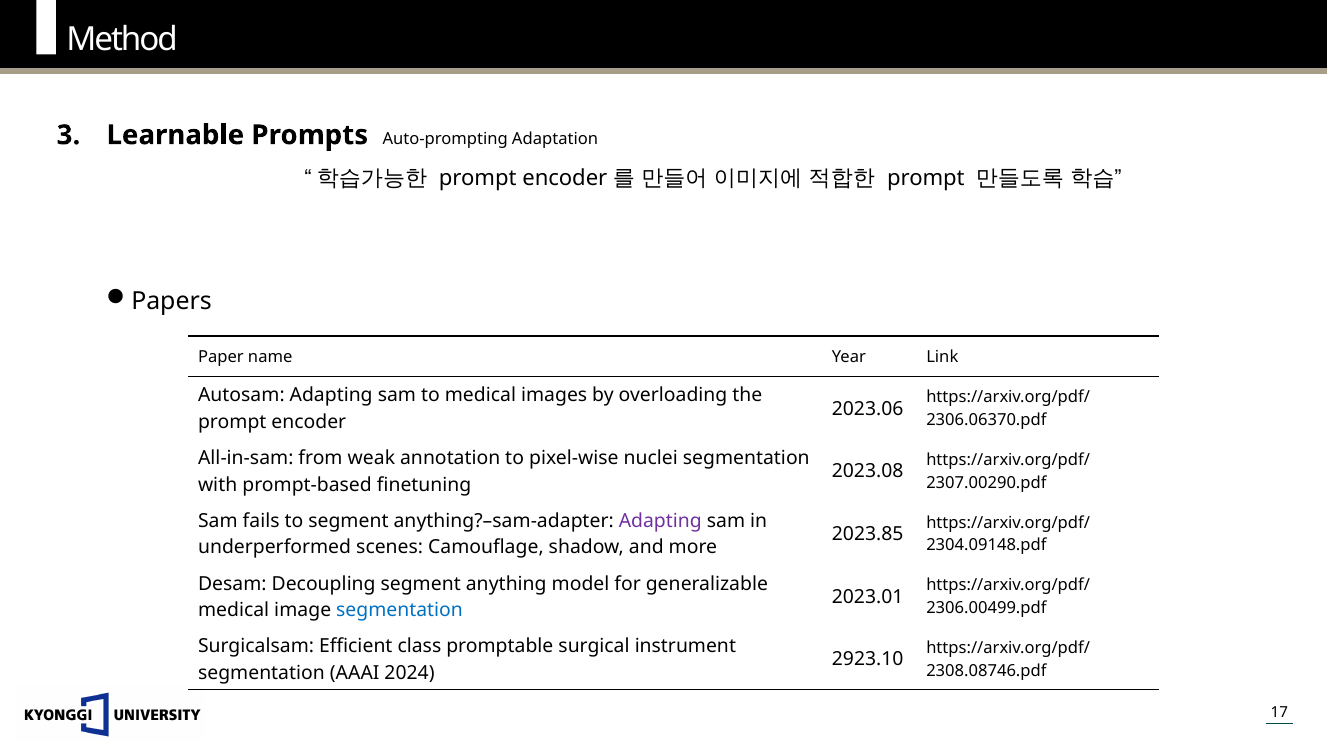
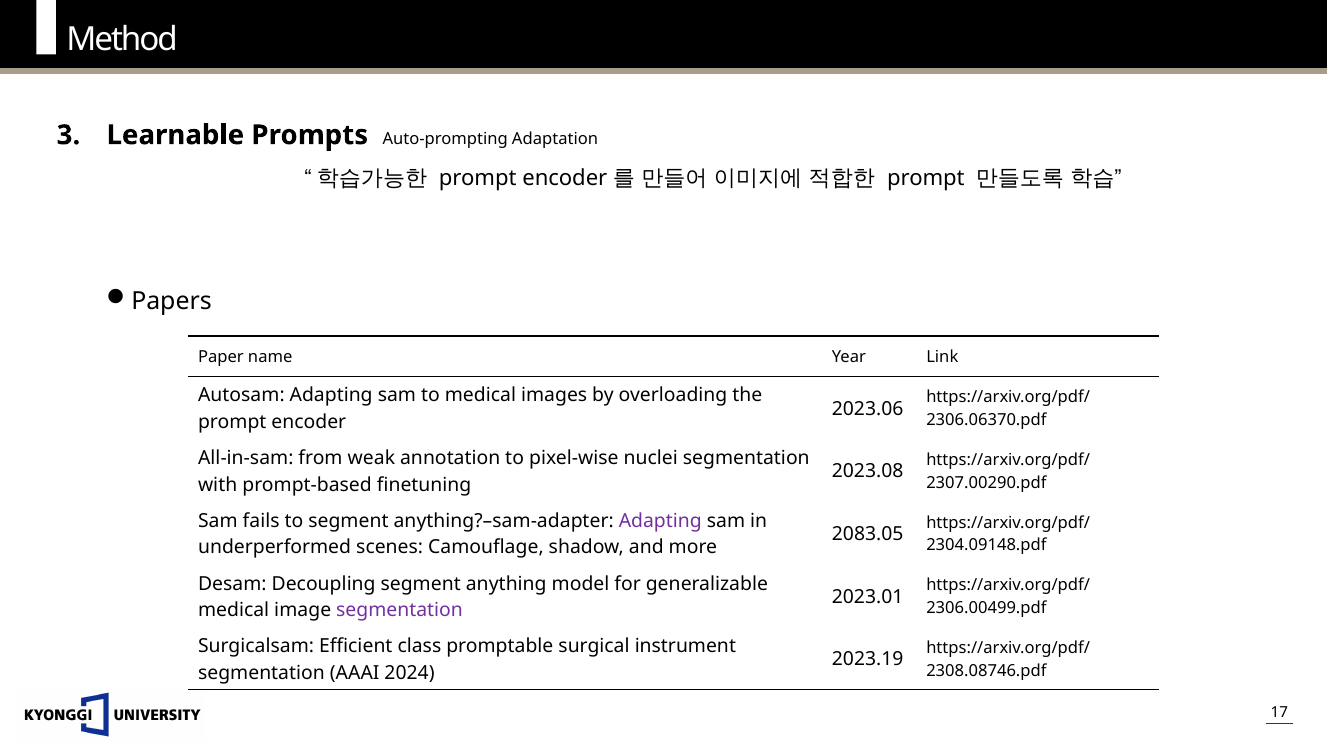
2023.85: 2023.85 -> 2083.05 (868, 534)
segmentation colour: blue -> purple (400, 610)
2923.10: 2923.10 -> 2023.19 (868, 660)
